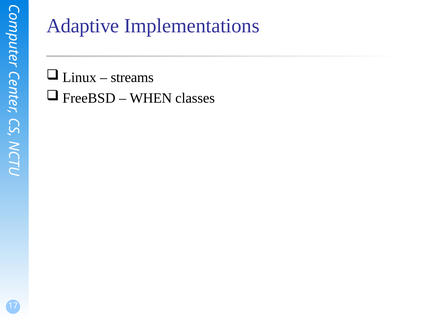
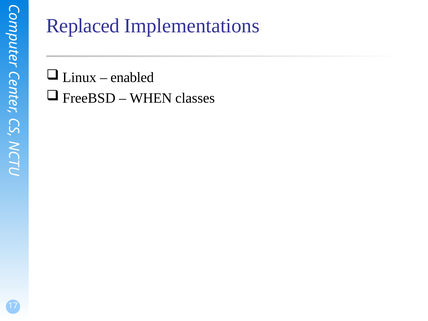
Adaptive: Adaptive -> Replaced (83, 26)
streams: streams -> enabled (132, 77)
